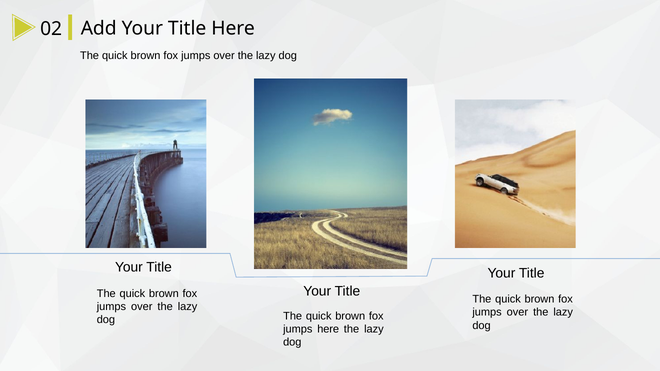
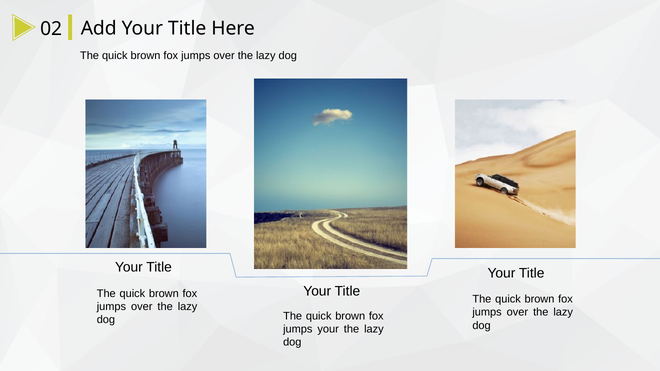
jumps here: here -> your (328, 329)
